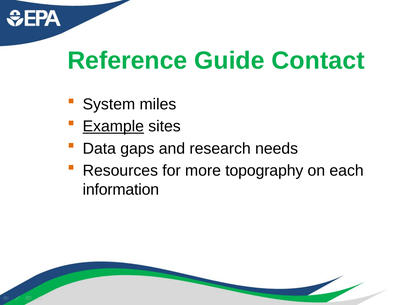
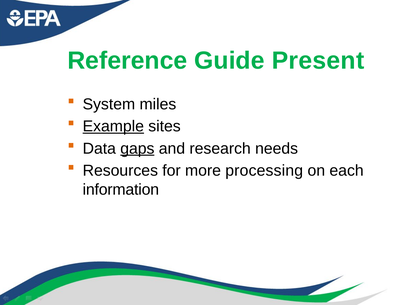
Contact: Contact -> Present (318, 60)
gaps underline: none -> present (137, 148)
topography: topography -> processing (264, 170)
